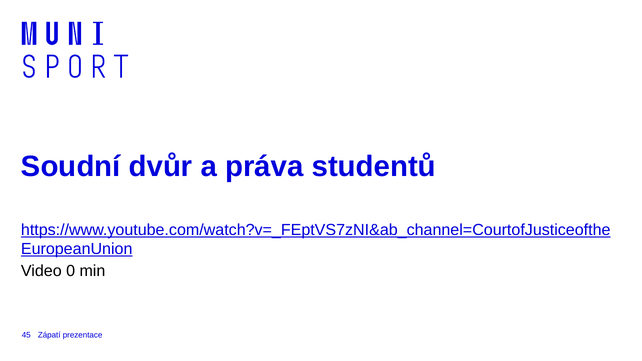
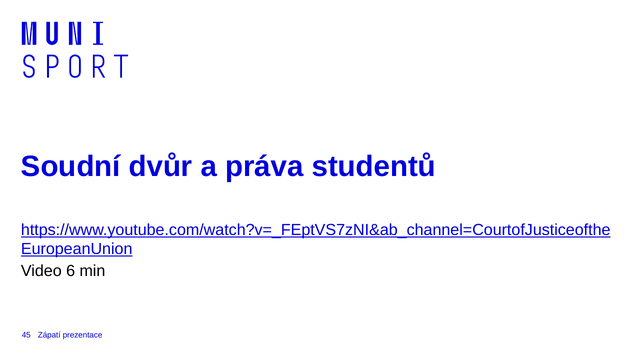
0: 0 -> 6 (71, 271)
